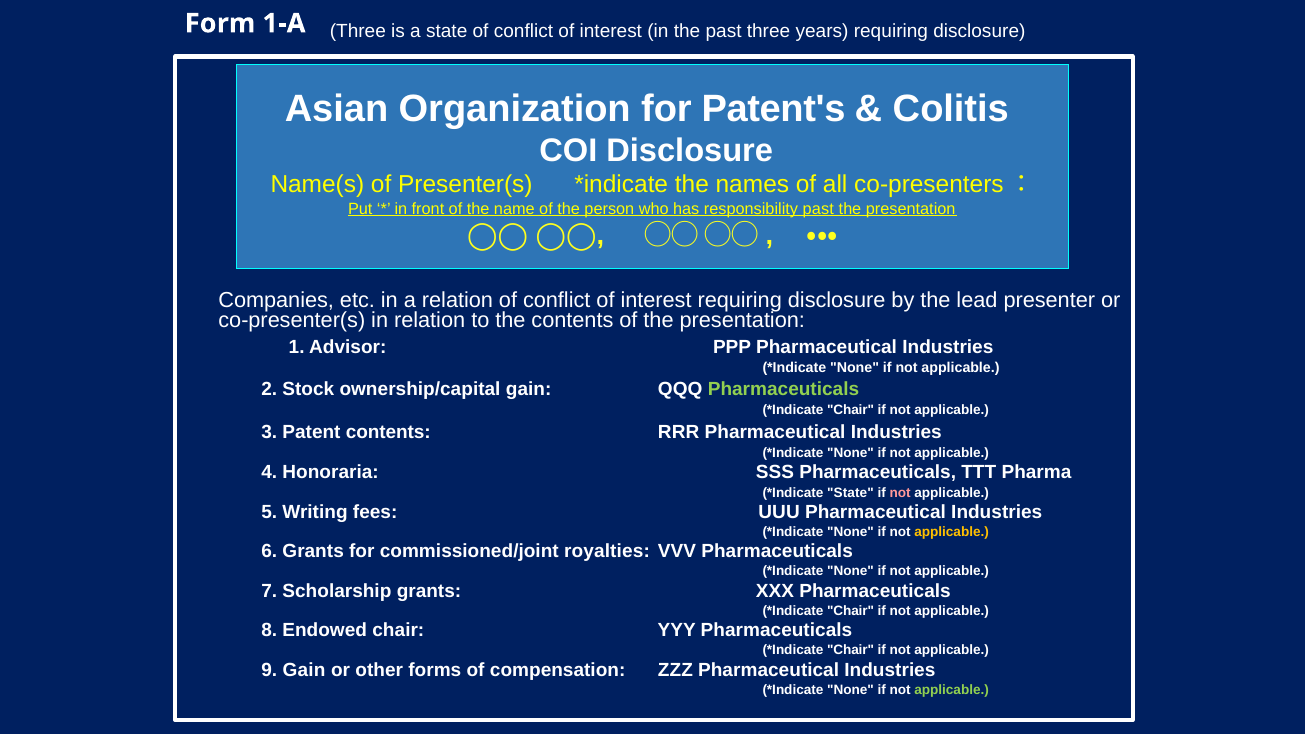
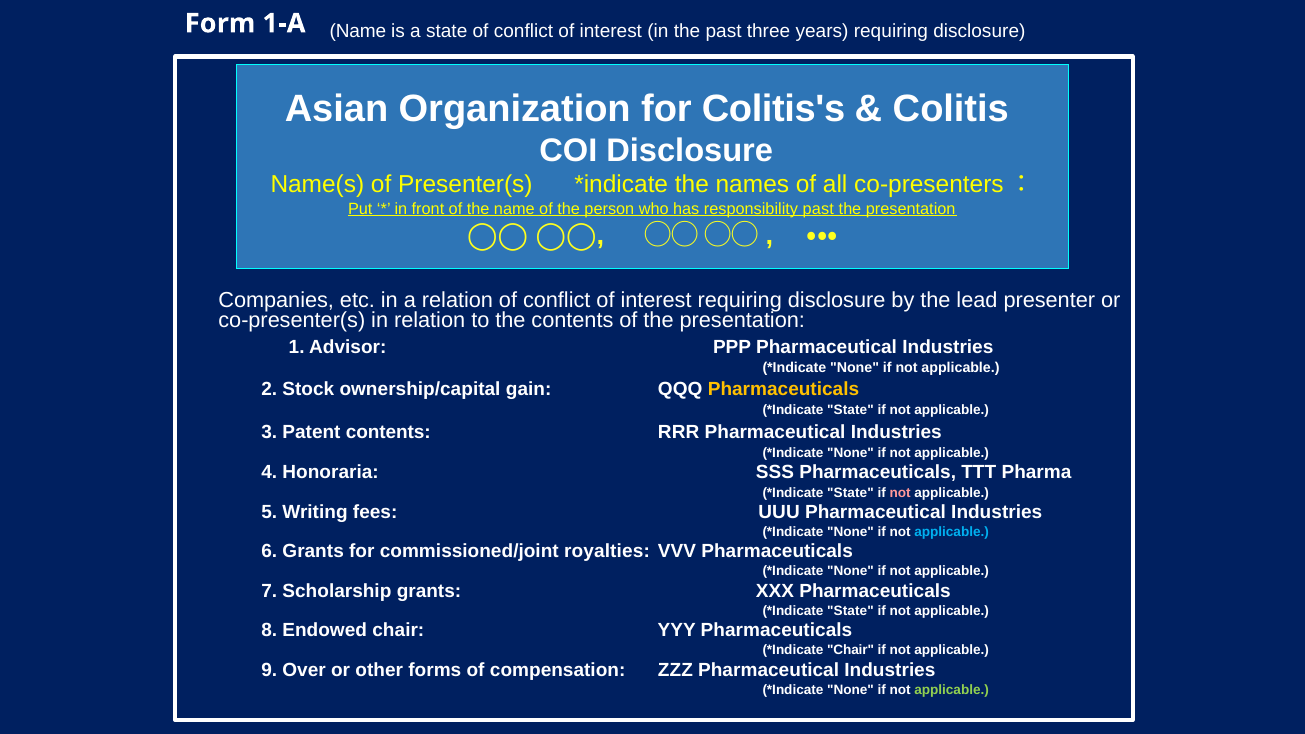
1-A Three: Three -> Name (358, 32)
Patent's: Patent's -> Colitis's (774, 109)
Pharmaceuticals colour: light green -> yellow (783, 390)
Chair: Chair -> State (850, 410)
applicable colour: yellow -> light blue (952, 532)
Chair: Chair -> State (850, 611)
9 Gain: Gain -> Over (304, 670)
